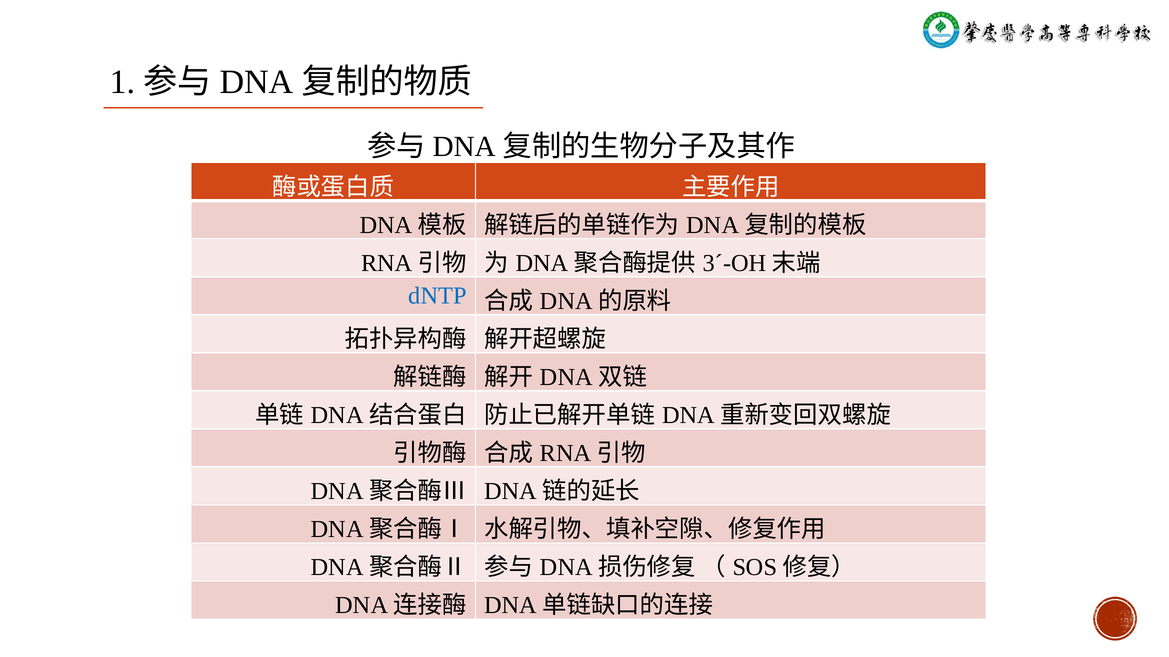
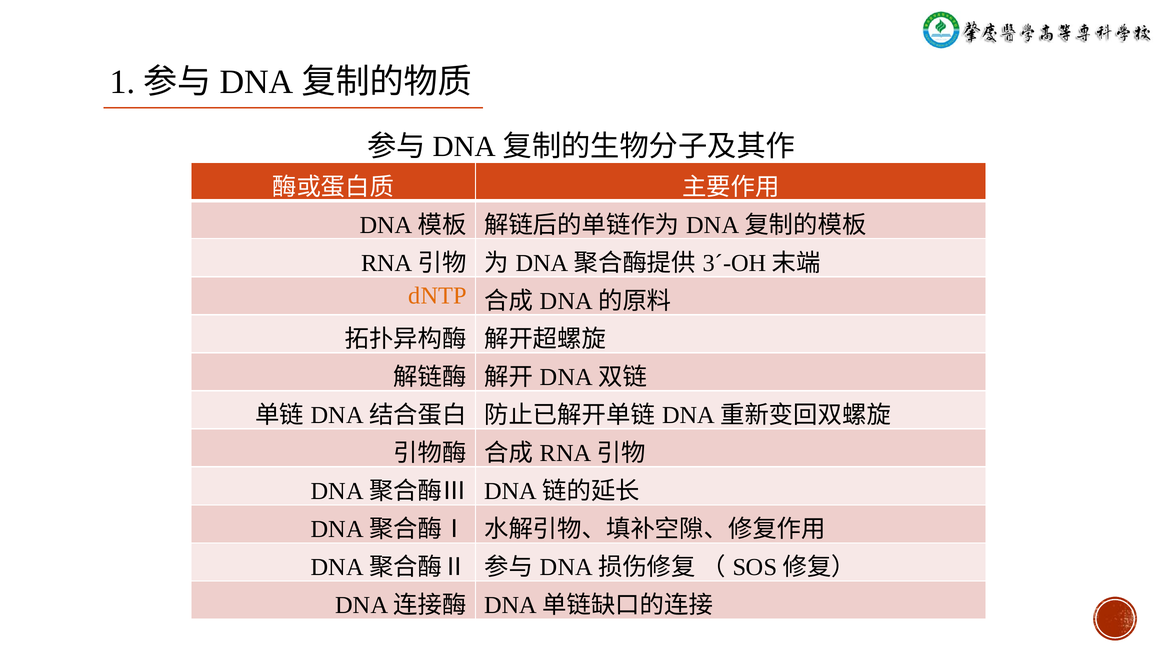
dNTP colour: blue -> orange (438, 296)
